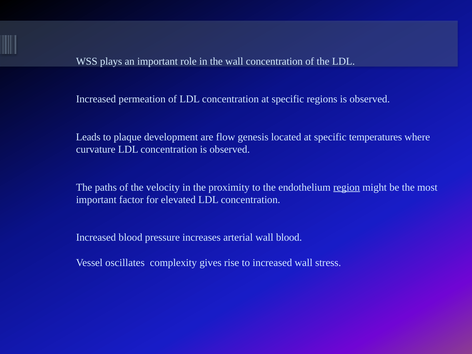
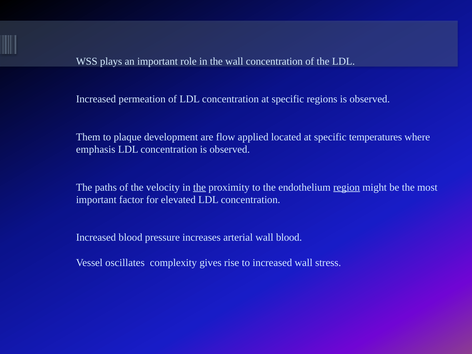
Leads: Leads -> Them (88, 137)
genesis: genesis -> applied (253, 137)
curvature: curvature -> emphasis (96, 149)
the underline: none -> present (200, 187)
